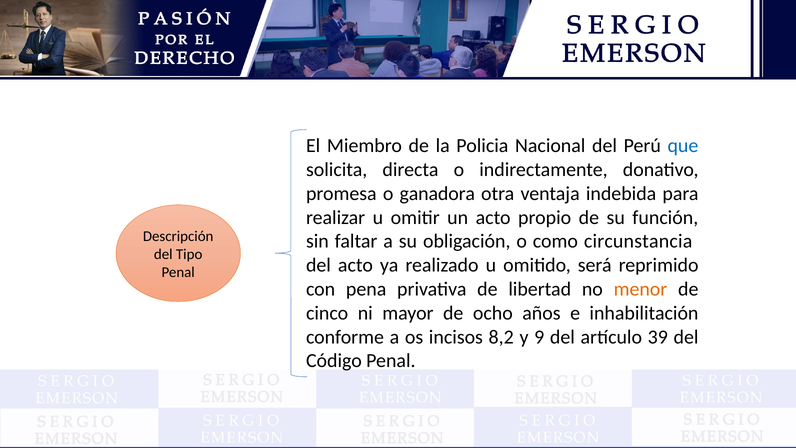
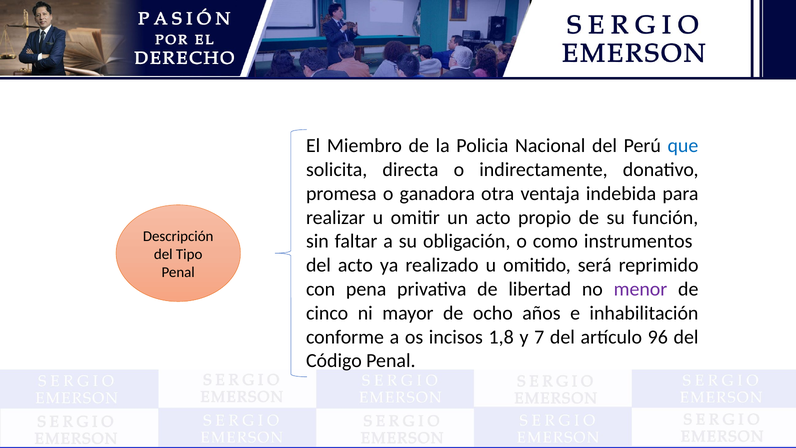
circunstancia: circunstancia -> instrumentos (638, 241)
menor colour: orange -> purple (640, 289)
8,2: 8,2 -> 1,8 (501, 337)
9: 9 -> 7 (539, 337)
39: 39 -> 96 (658, 337)
